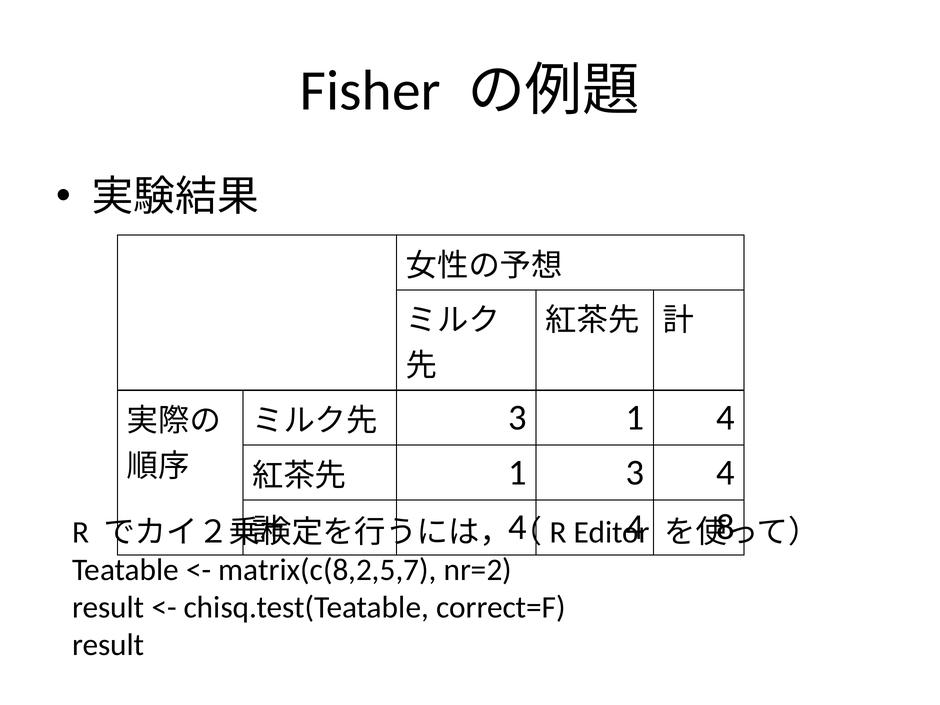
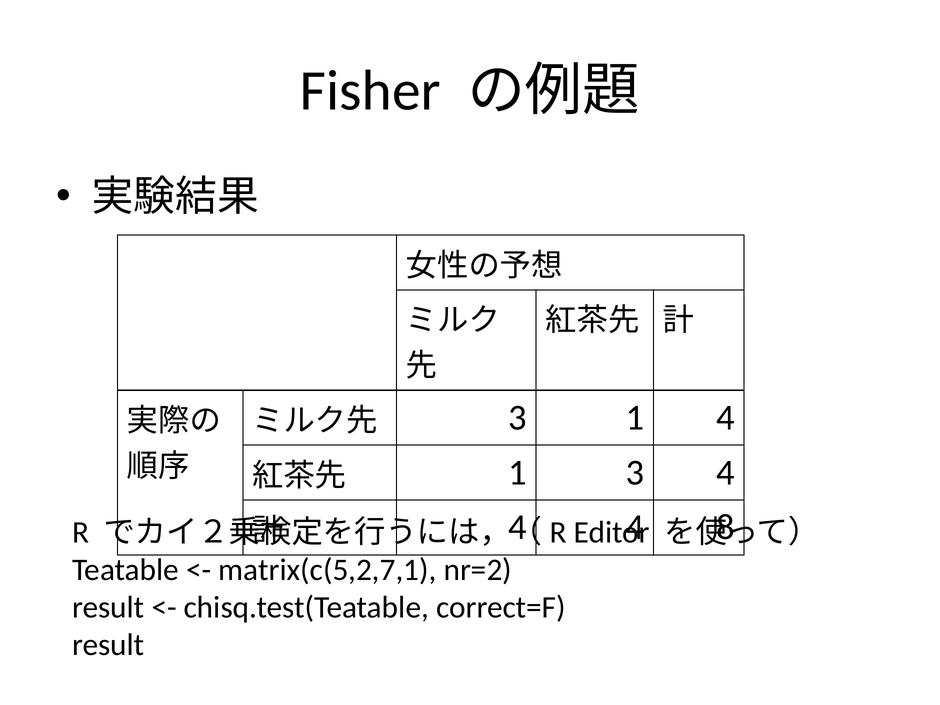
matrix(c(8,2,5,7: matrix(c(8,2,5,7 -> matrix(c(5,2,7,1 (327, 570)
